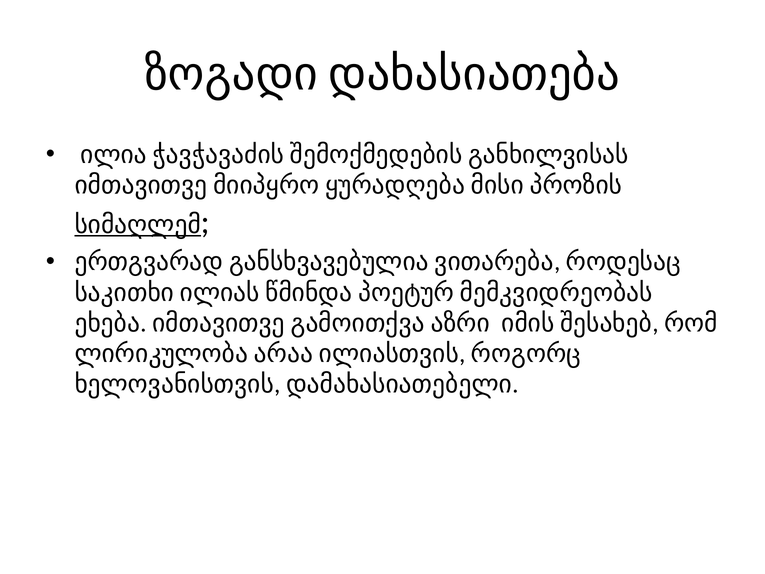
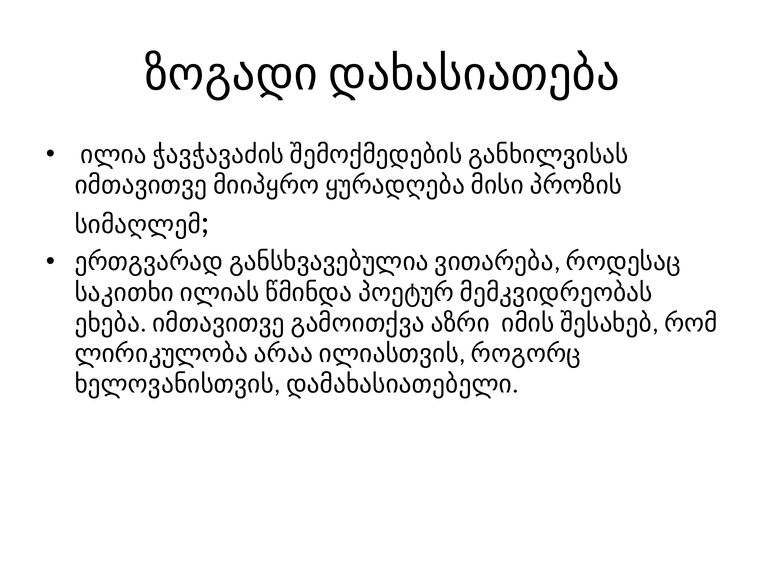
სიმაღლემ underline: present -> none (138, 225)
